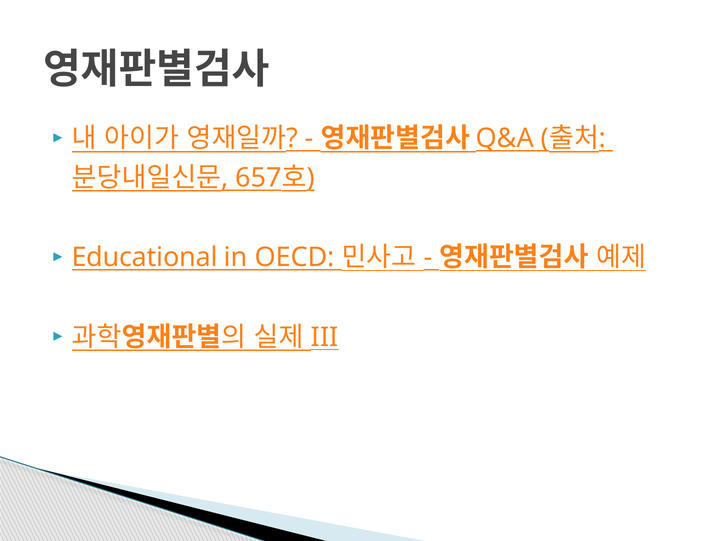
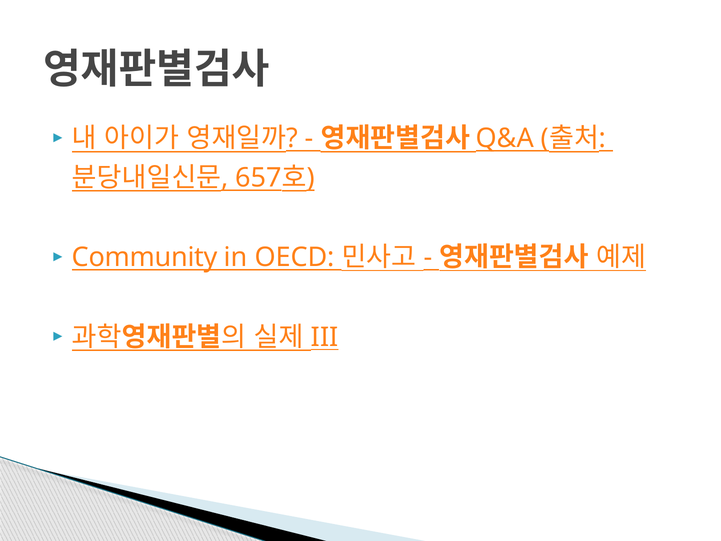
Educational: Educational -> Community (145, 257)
